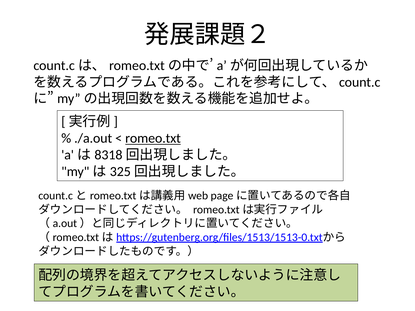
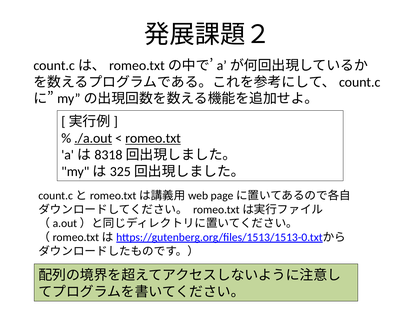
./a.out underline: none -> present (93, 138)
